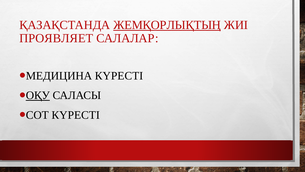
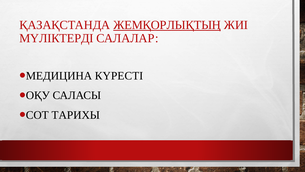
ПРОЯВЛЯЕТ: ПРОЯВЛЯЕТ -> МҮЛІКТЕРДІ (56, 38)
ОҚУ underline: present -> none (38, 95)
СОТ КҮРЕСТІ: КҮРЕСТІ -> ТАРИХЫ (76, 115)
